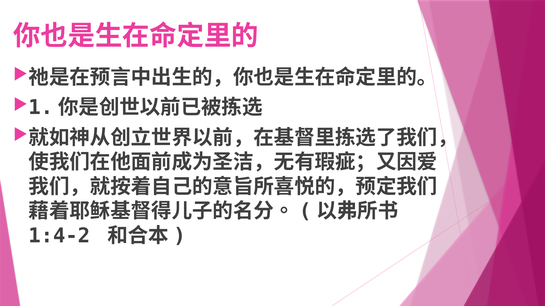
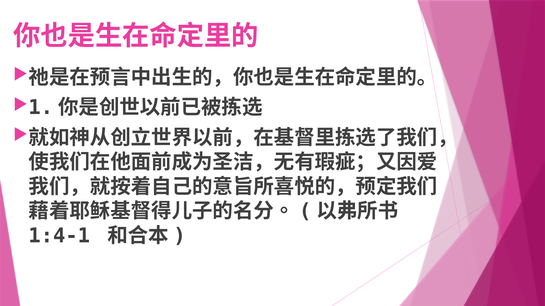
1:4-2: 1:4-2 -> 1:4-1 (59, 236)
